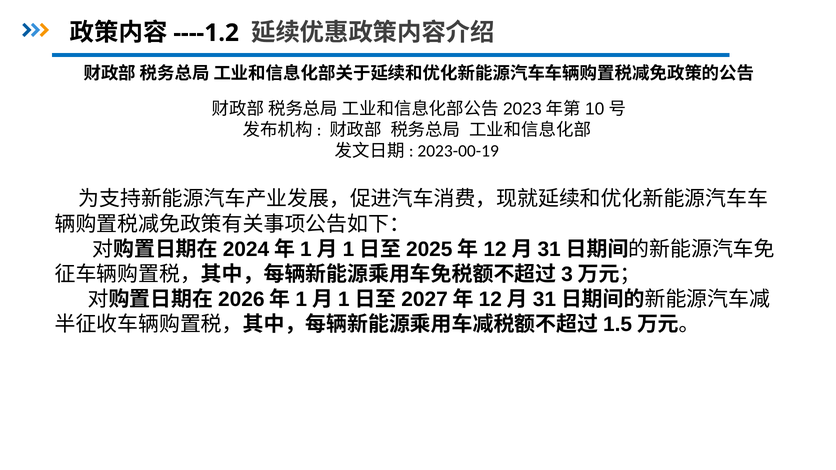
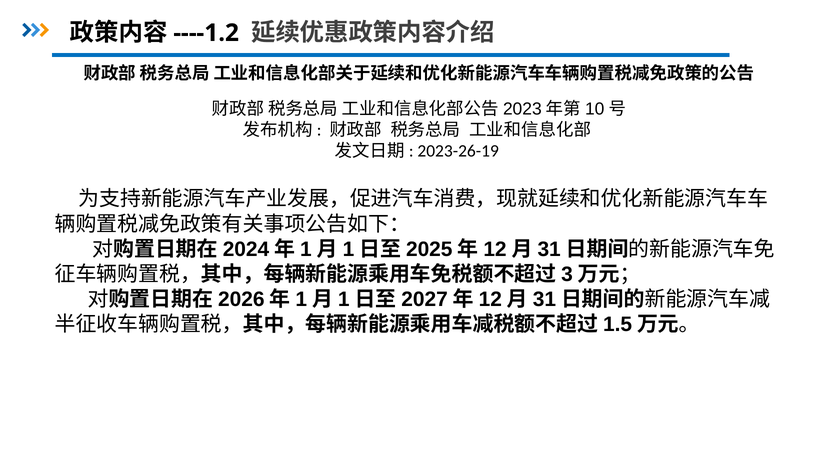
2023-00-19: 2023-00-19 -> 2023-26-19 (458, 151)
